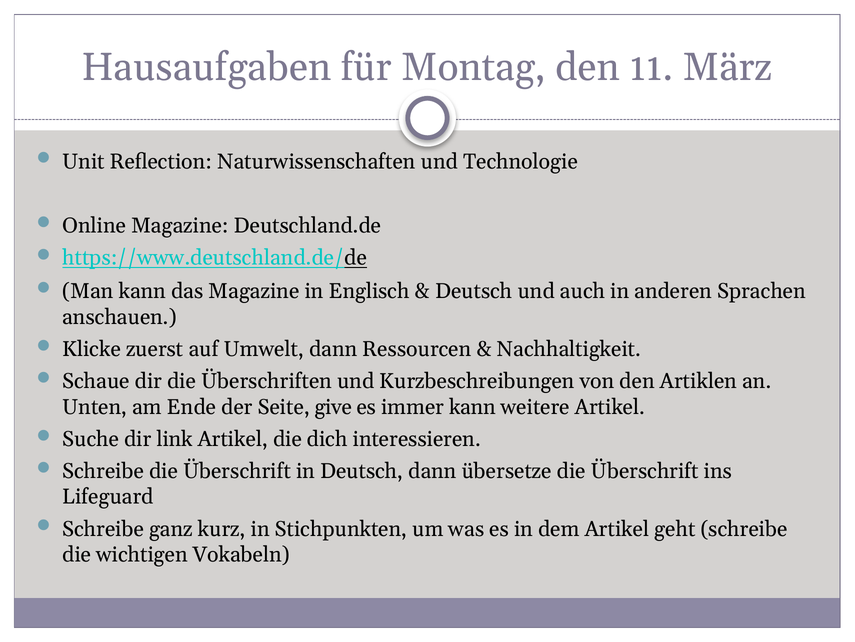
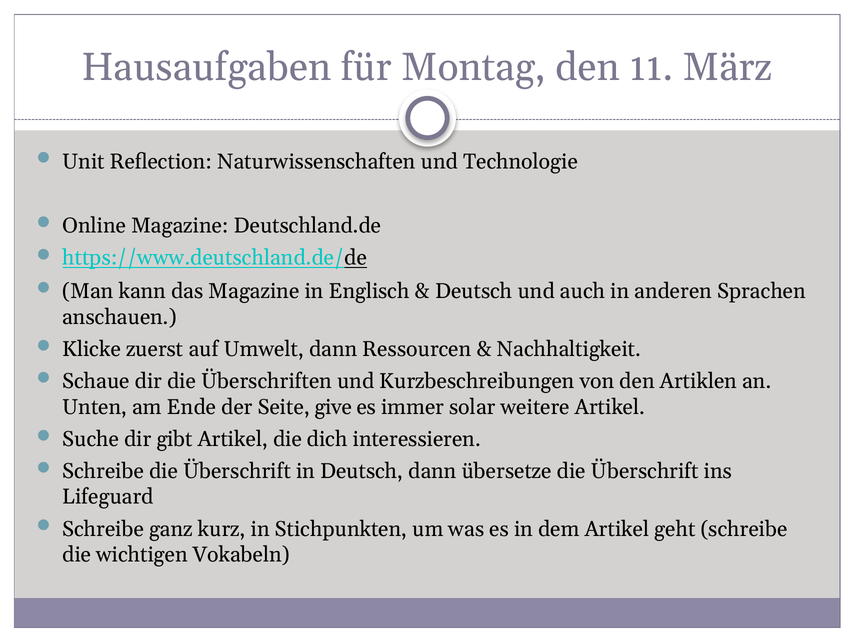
immer kann: kann -> solar (472, 407)
link: link -> gibt (175, 439)
